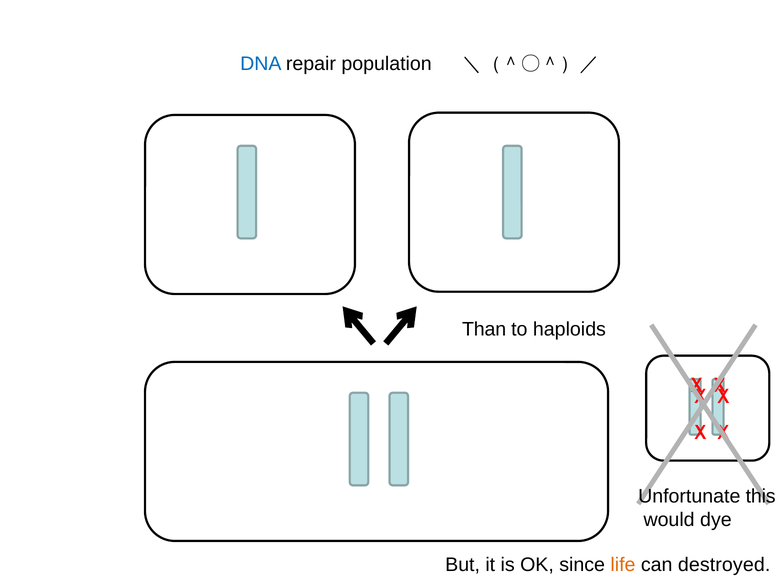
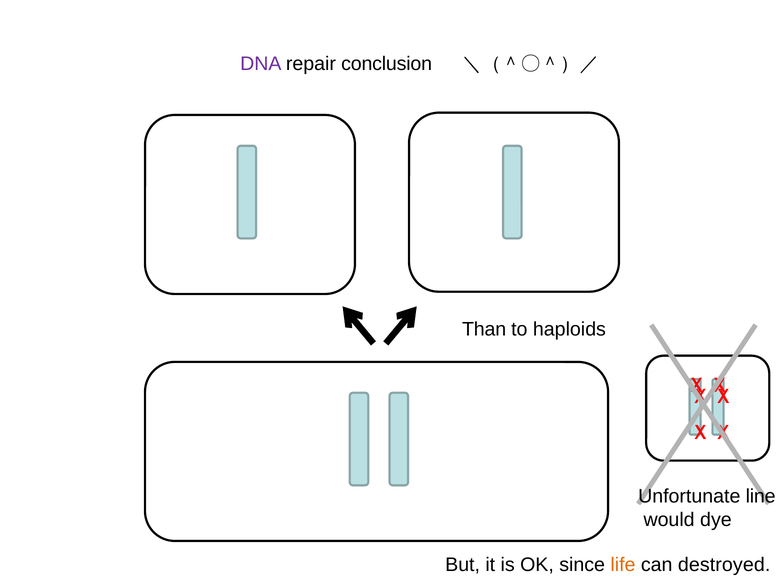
DNA colour: blue -> purple (261, 64)
population: population -> conclusion (387, 64)
this: this -> line (761, 496)
